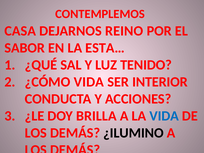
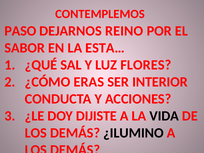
CASA: CASA -> PASO (20, 31)
TENIDO: TENIDO -> FLORES (146, 65)
¿CÓMO VIDA: VIDA -> ERAS (89, 82)
BRILLA: BRILLA -> DIJISTE (96, 116)
VIDA colour: blue -> black (164, 116)
